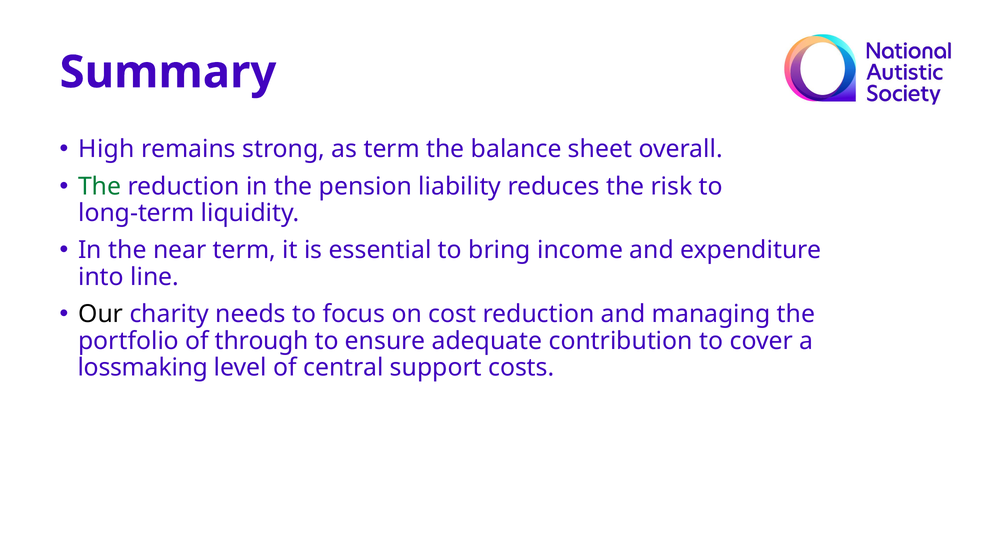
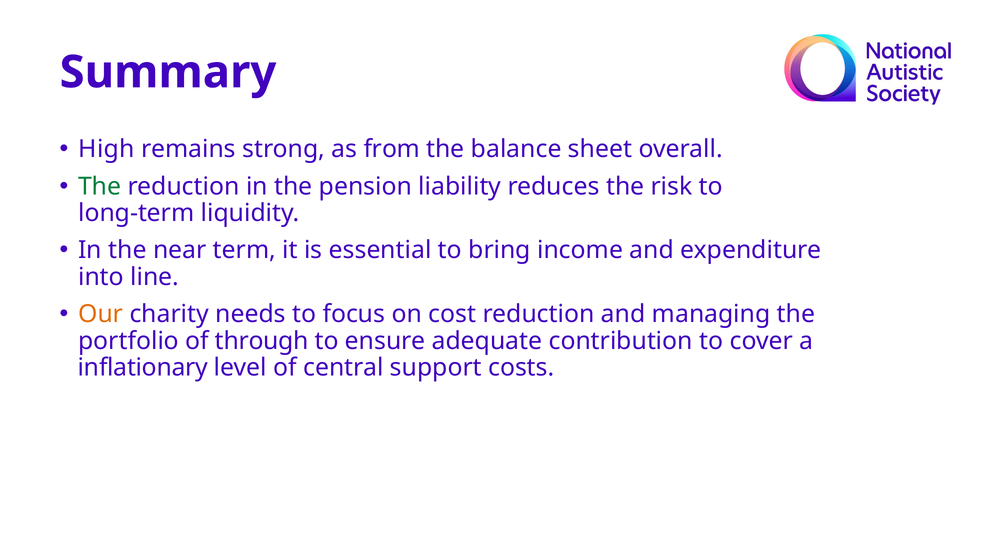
as term: term -> from (392, 149)
Our colour: black -> orange (101, 314)
lossmaking: lossmaking -> inflationary (143, 368)
